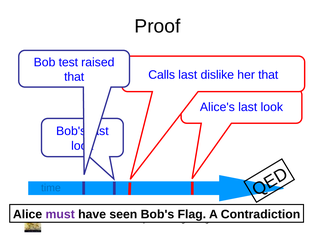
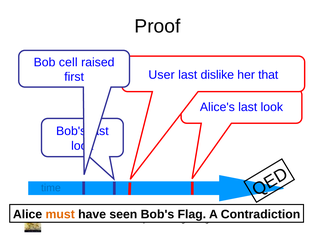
test: test -> cell (68, 62)
Calls: Calls -> User (162, 75)
that: that -> first (74, 77)
must colour: purple -> orange (60, 214)
